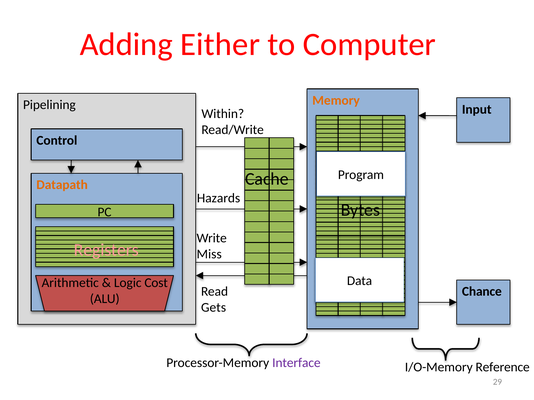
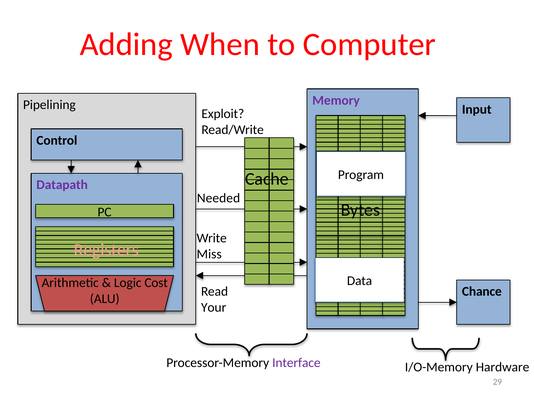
Either: Either -> When (220, 45)
Memory colour: orange -> purple (336, 101)
Within: Within -> Exploit (223, 114)
Datapath colour: orange -> purple (62, 185)
Hazards: Hazards -> Needed (219, 198)
Gets: Gets -> Your (214, 308)
Reference: Reference -> Hardware (503, 368)
